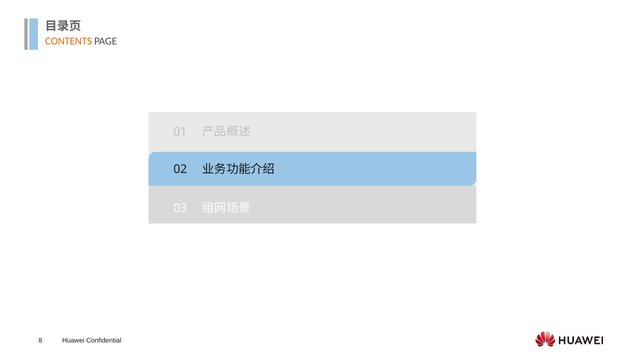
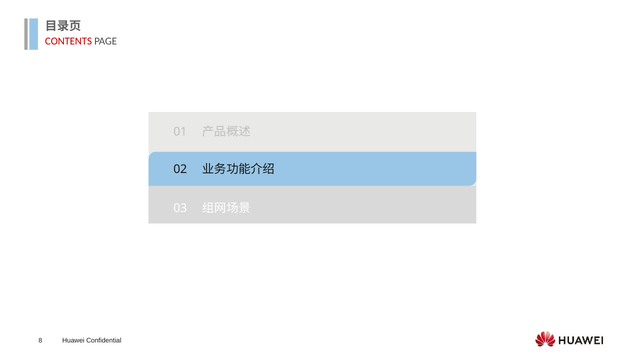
CONTENTS colour: orange -> red (69, 41)
